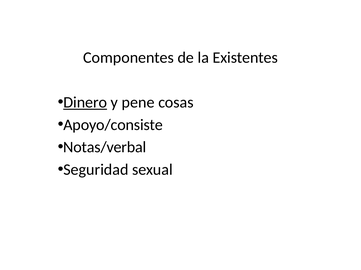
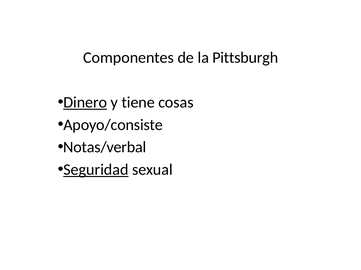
Existentes: Existentes -> Pittsburgh (245, 58)
pene: pene -> tiene (138, 103)
Seguridad underline: none -> present (96, 170)
